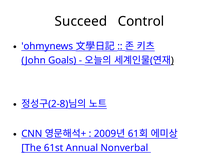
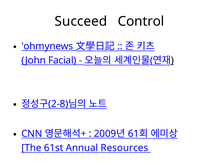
Goals: Goals -> Facial (62, 60)
Nonverbal: Nonverbal -> Resources (124, 147)
